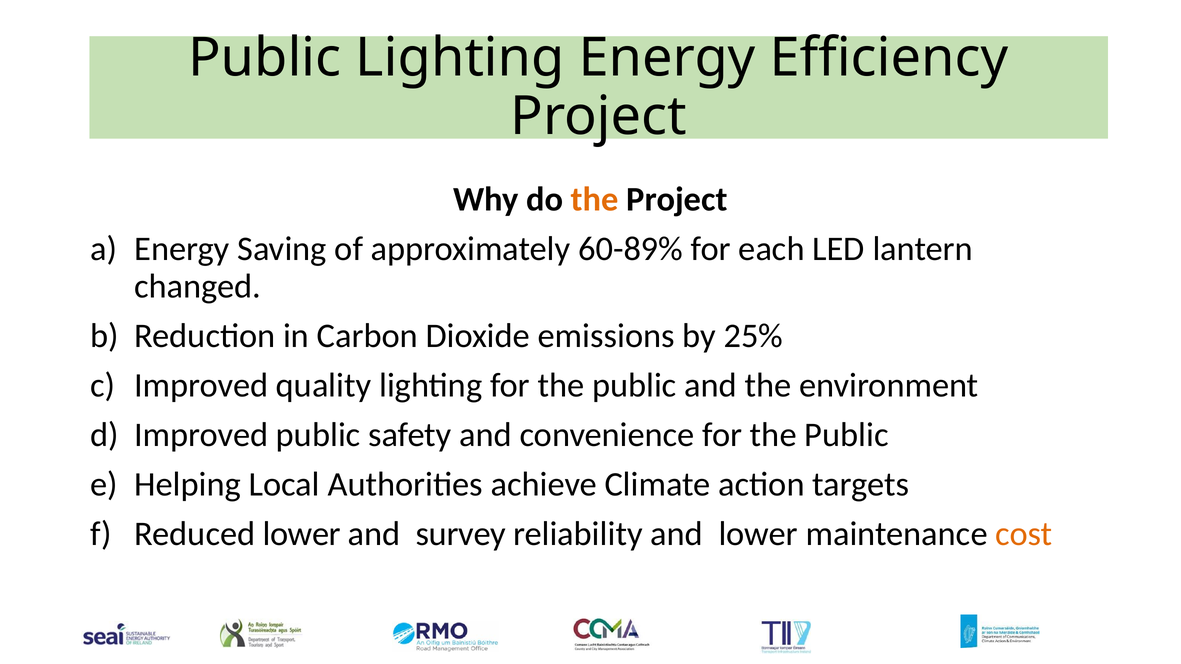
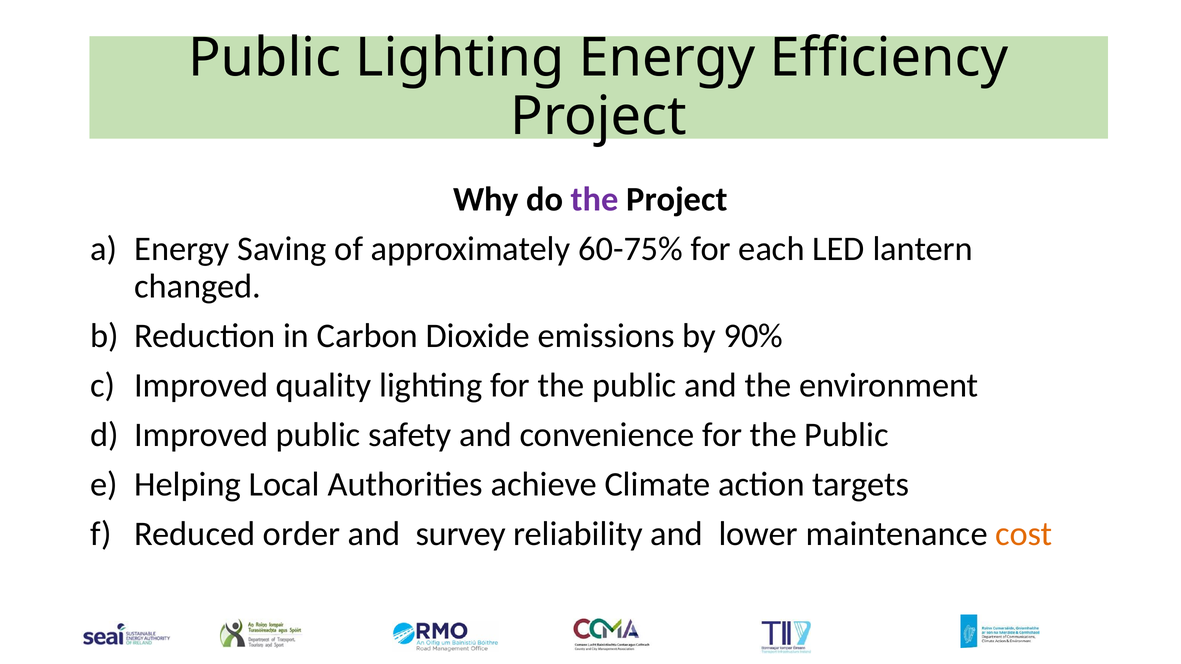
the colour: orange -> purple (595, 200)
60-89%: 60-89% -> 60-75% (631, 249)
25%: 25% -> 90% (753, 336)
Reduced lower: lower -> order (302, 534)
